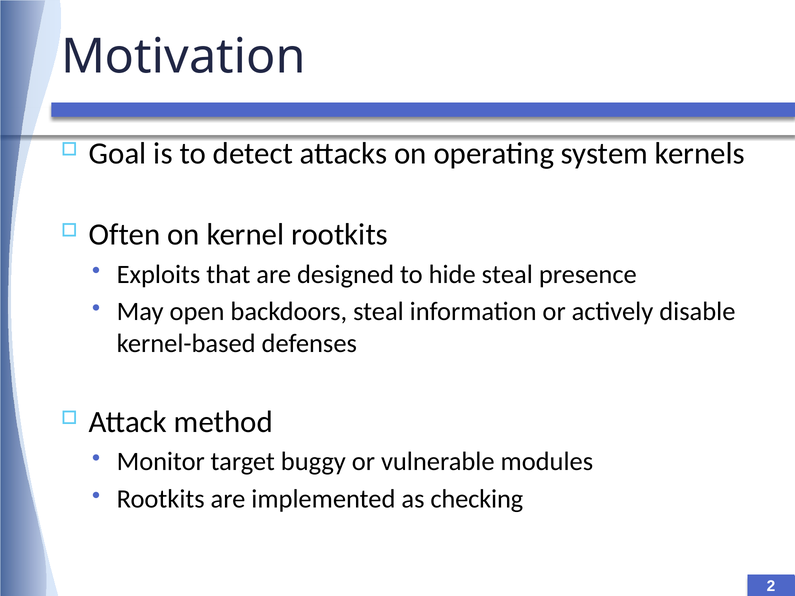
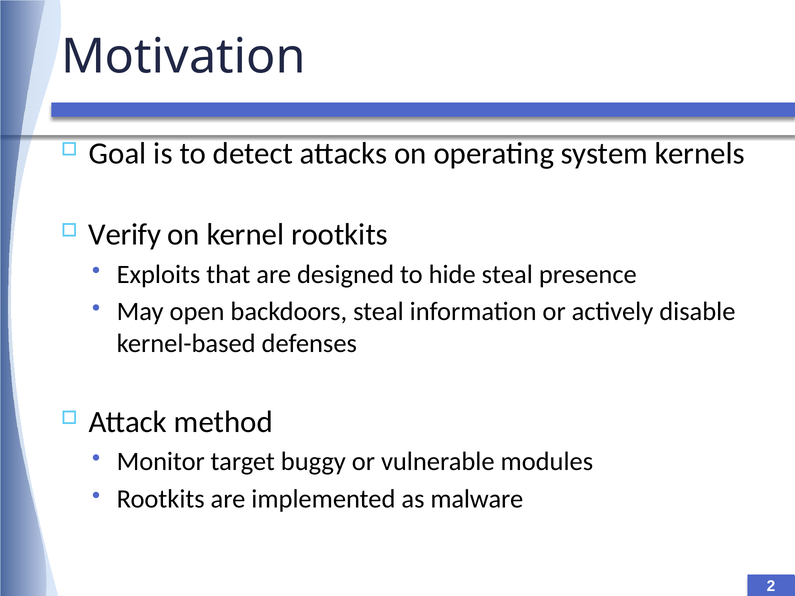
Often: Often -> Verify (125, 235)
checking: checking -> malware (477, 499)
